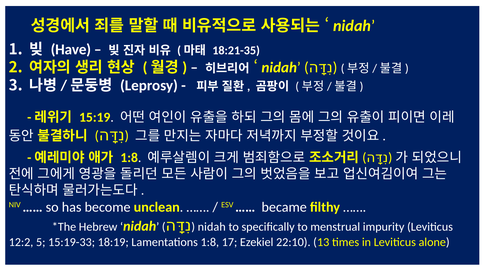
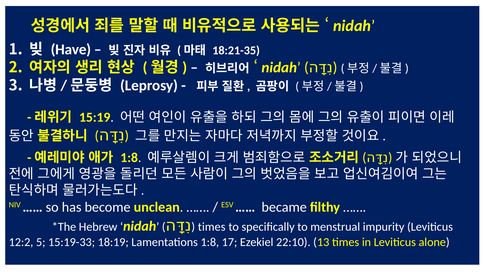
nidah: nidah -> times (212, 227)
